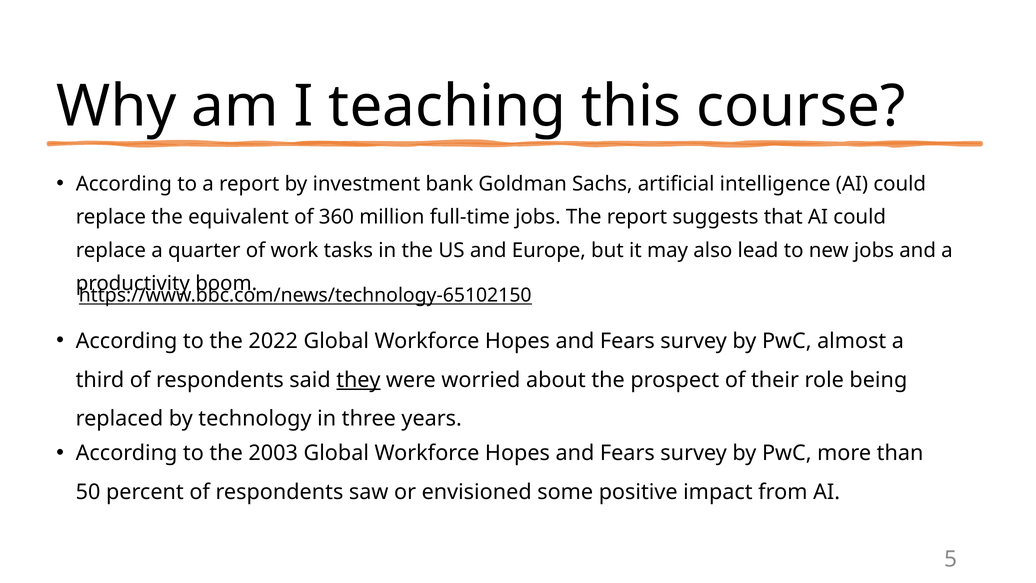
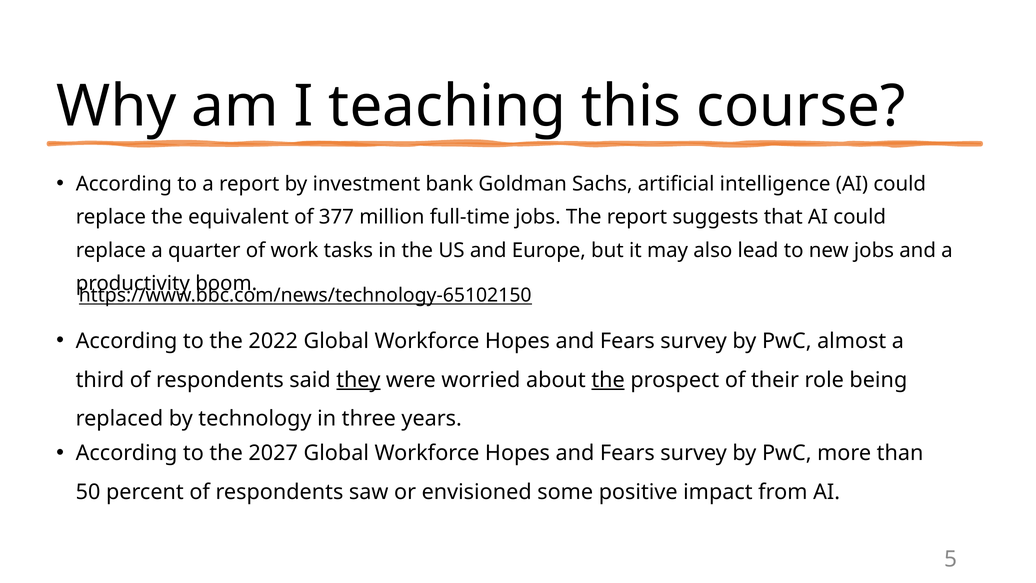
360: 360 -> 377 (336, 217)
the underline: none -> present (608, 380)
2003: 2003 -> 2027 (273, 453)
